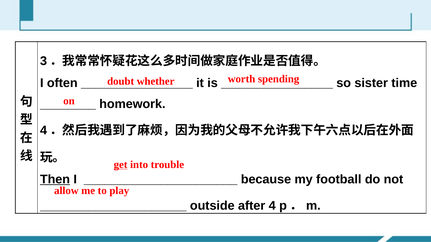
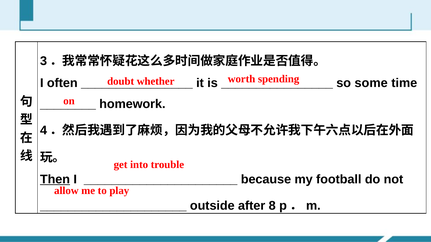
sister: sister -> some (371, 83)
get underline: present -> none (121, 165)
after 4: 4 -> 8 (272, 206)
